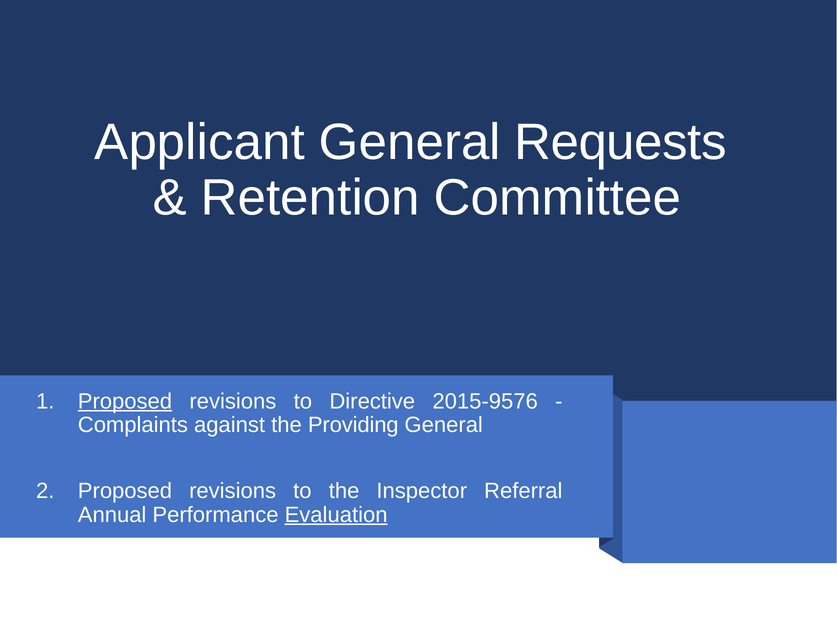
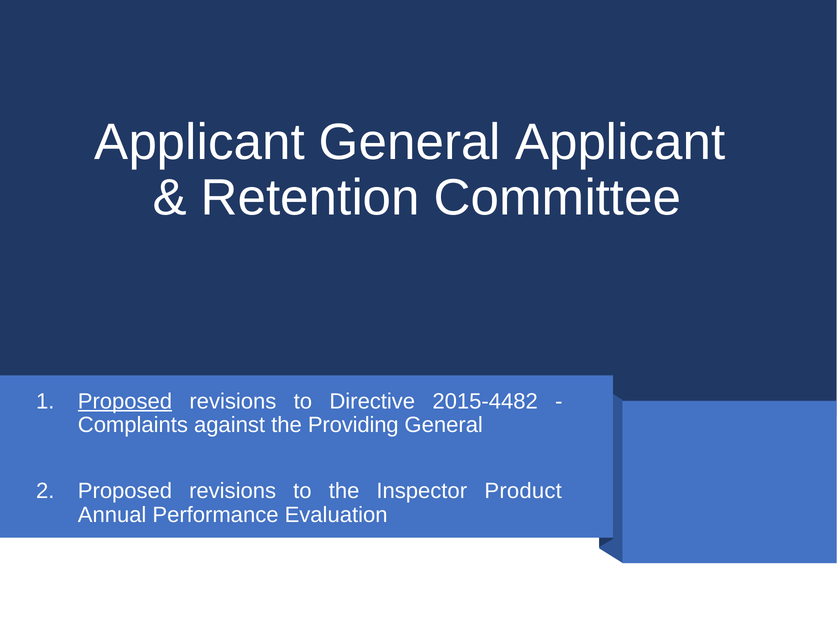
General Requests: Requests -> Applicant (620, 142)
2015-9576: 2015-9576 -> 2015-4482 (485, 401)
Referral: Referral -> Product (523, 491)
Evaluation underline: present -> none (336, 515)
